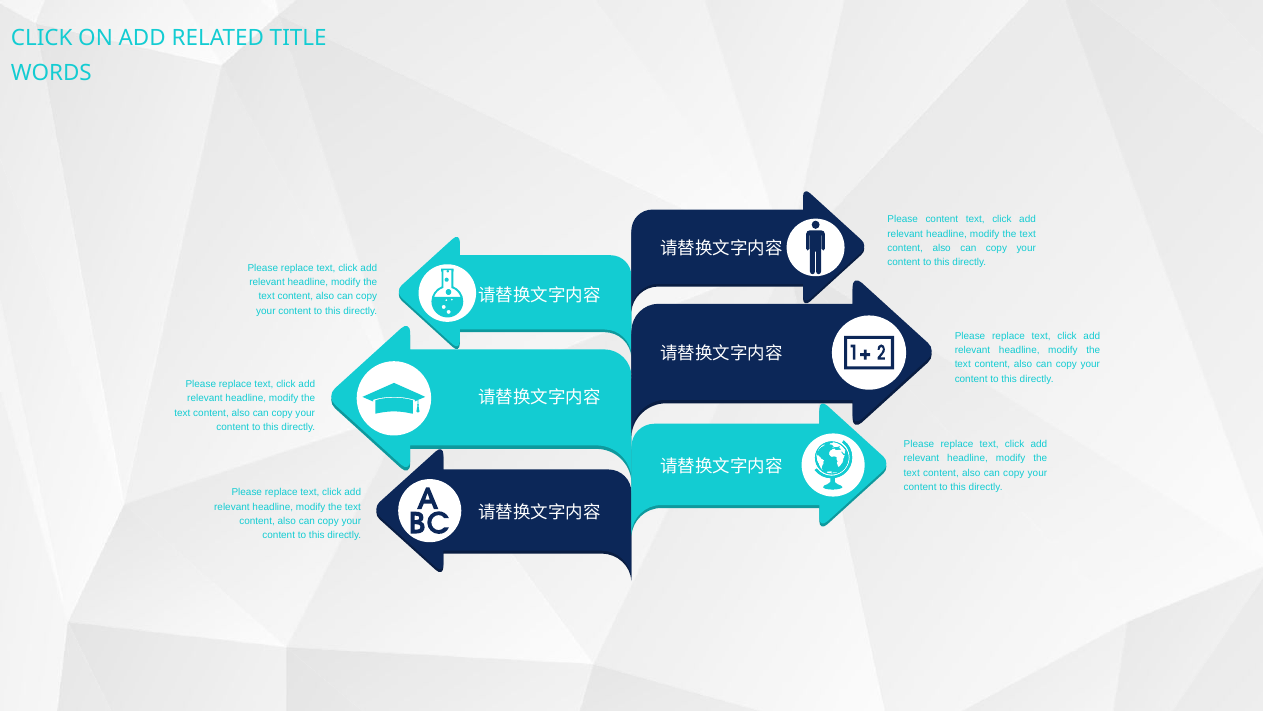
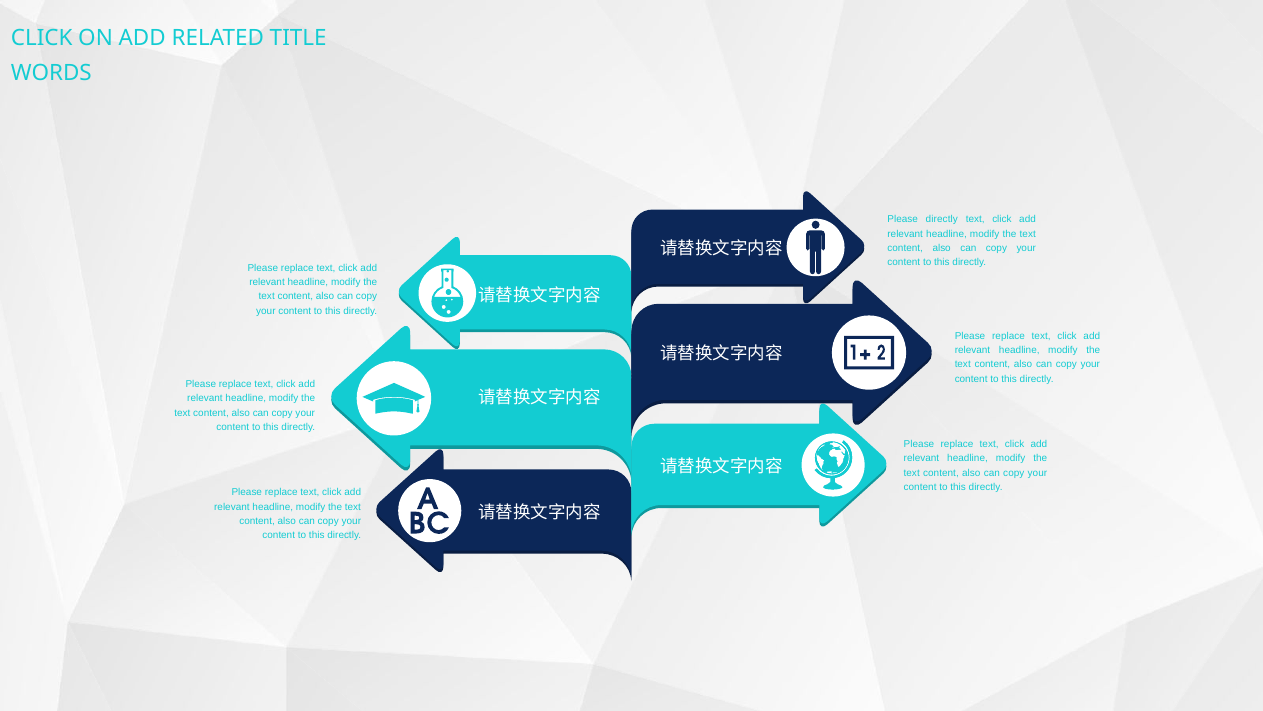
Please content: content -> directly (942, 219)
